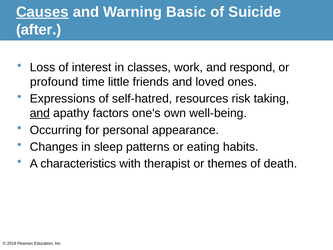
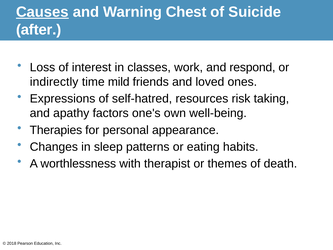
Basic: Basic -> Chest (186, 12)
profound: profound -> indirectly (54, 82)
little: little -> mild (119, 82)
and underline: present -> none (40, 113)
Occurring: Occurring -> Therapies (56, 130)
characteristics: characteristics -> worthlessness (78, 164)
